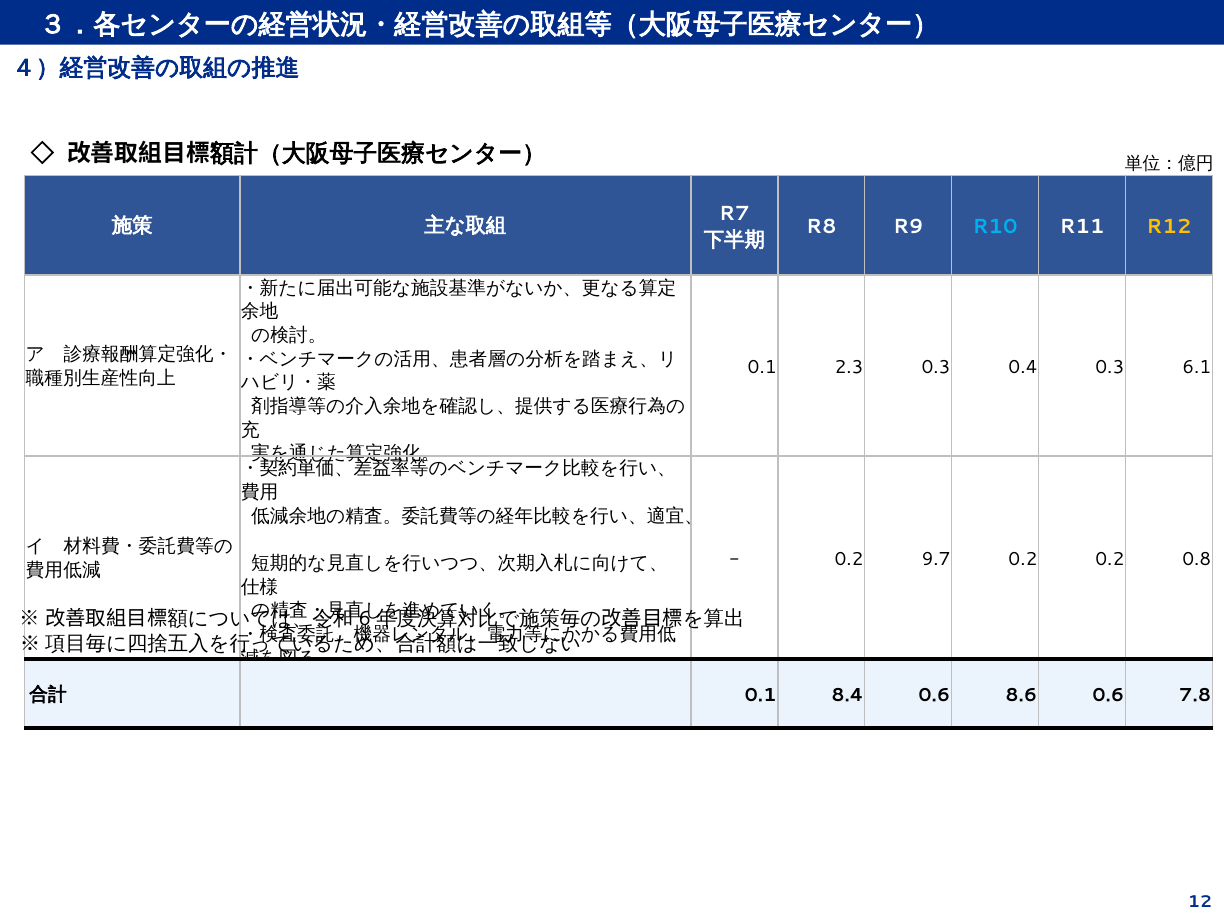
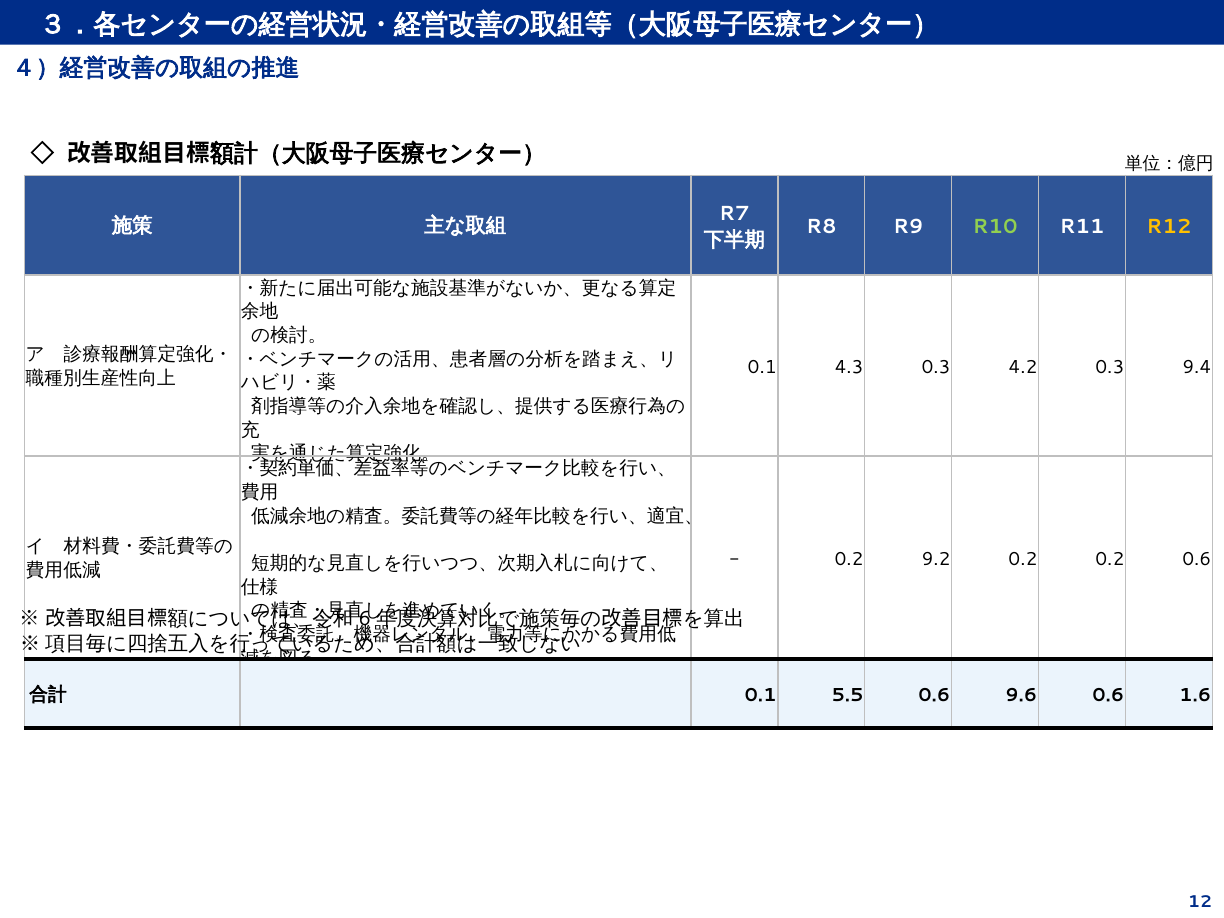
R10 colour: light blue -> light green (995, 226)
2.3: 2.3 -> 4.3 (849, 367)
0.4: 0.4 -> 4.2 (1023, 367)
6.1: 6.1 -> 9.4 (1197, 367)
9.7: 9.7 -> 9.2 (936, 559)
0.2 0.8: 0.8 -> 0.6 (1197, 559)
8.4: 8.4 -> 5.5 (847, 695)
8.6: 8.6 -> 9.6 (1021, 695)
7.8: 7.8 -> 1.6 (1195, 695)
